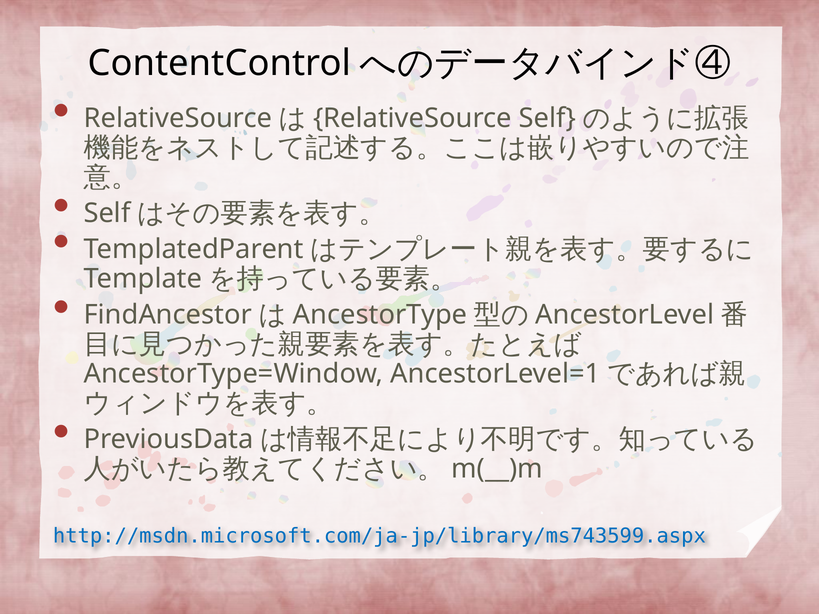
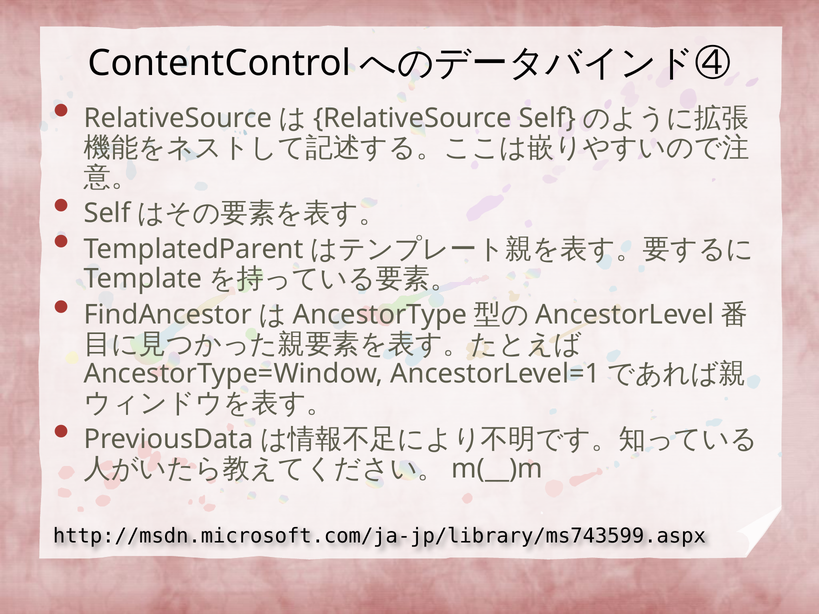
http://msdn.microsoft.com/ja-jp/library/ms743599.aspx colour: blue -> black (379, 536)
